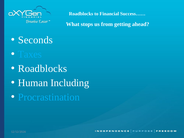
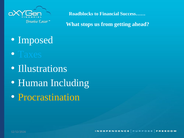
Seconds: Seconds -> Imposed (36, 40)
Roadblocks: Roadblocks -> Illustrations (43, 69)
Procrastination colour: light blue -> yellow (49, 97)
